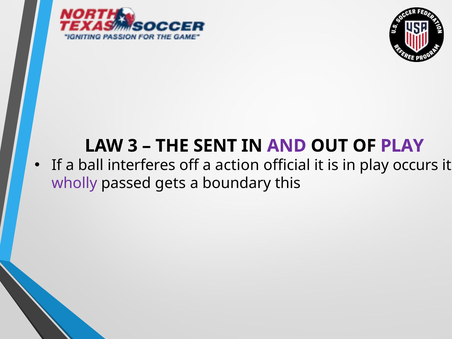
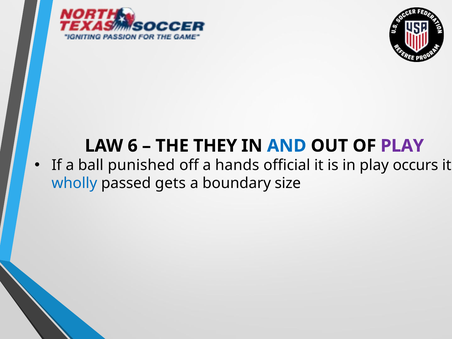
3: 3 -> 6 (133, 146)
SENT: SENT -> THEY (215, 146)
AND colour: purple -> blue (287, 146)
interferes: interferes -> punished (141, 165)
action: action -> hands (237, 165)
wholly colour: purple -> blue (74, 183)
this: this -> size (288, 183)
